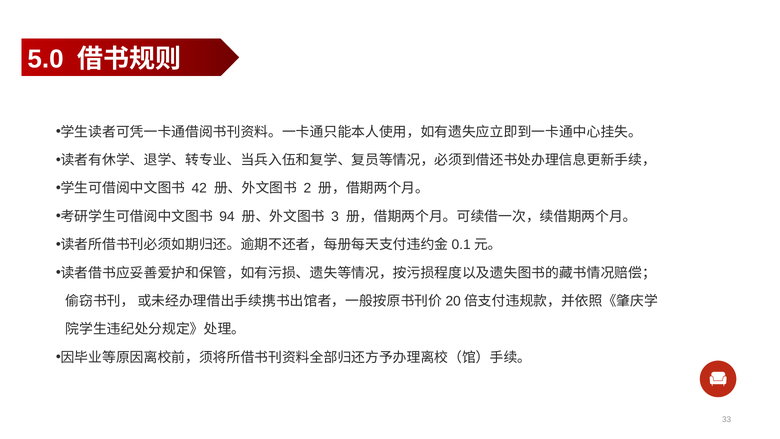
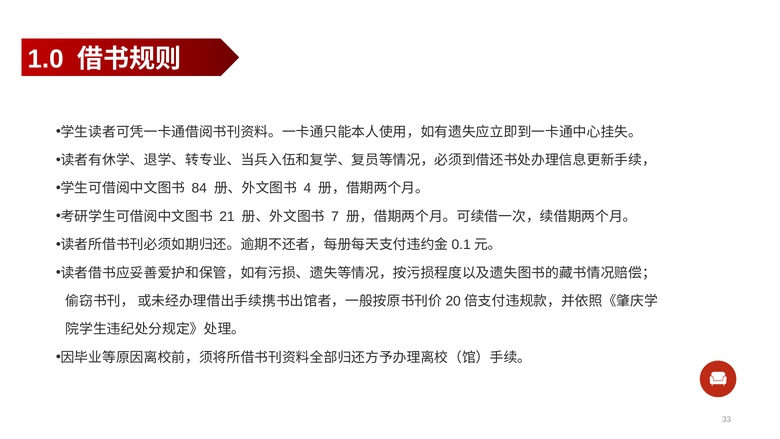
5.0: 5.0 -> 1.0 (46, 59)
42: 42 -> 84 (199, 188)
2: 2 -> 4 (307, 188)
94: 94 -> 21 (227, 216)
3: 3 -> 7 (335, 216)
